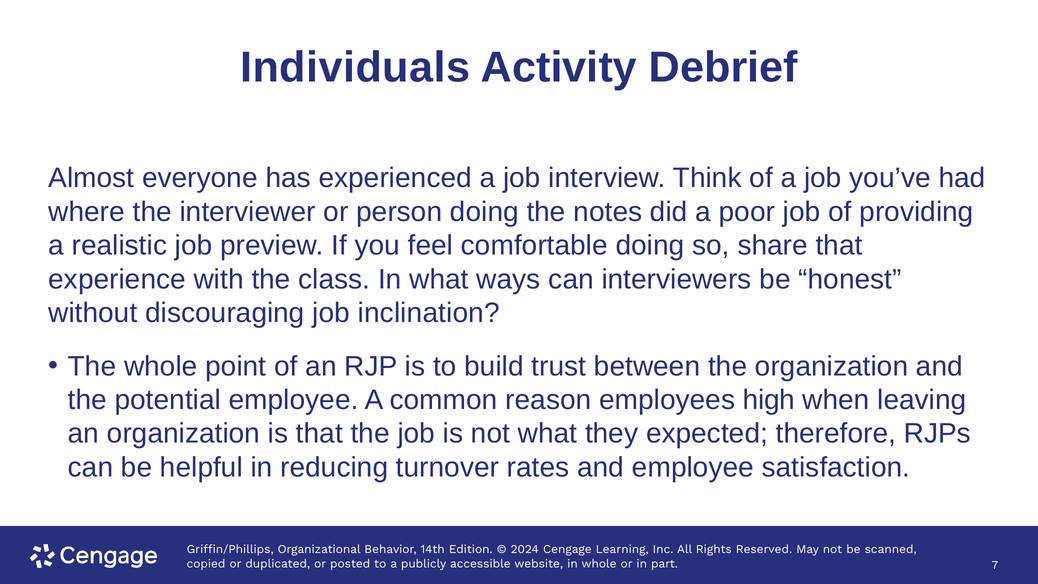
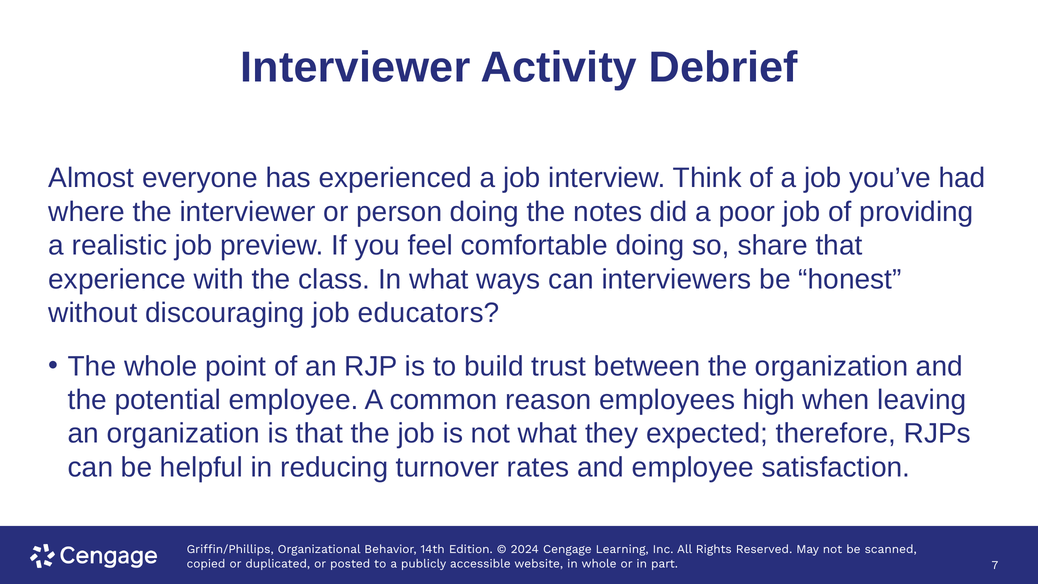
Individuals: Individuals -> Interviewer (355, 67)
inclination: inclination -> educators (429, 313)
